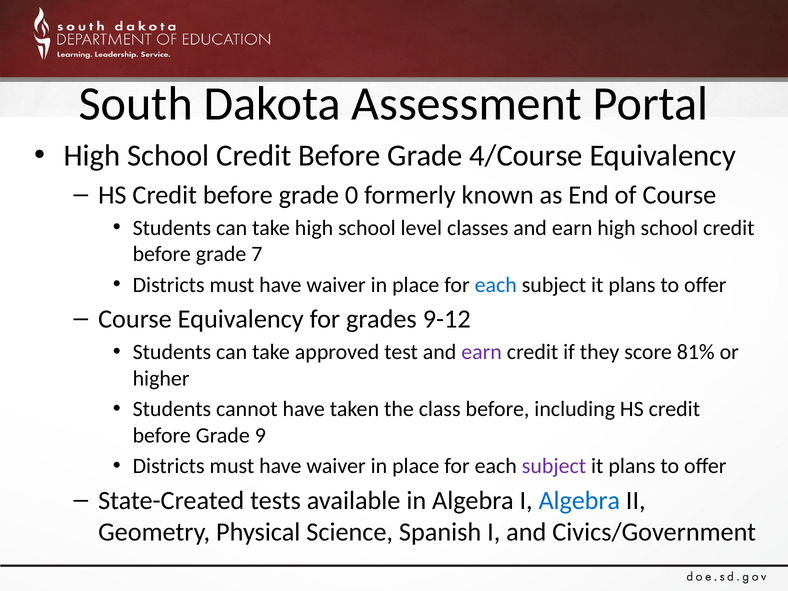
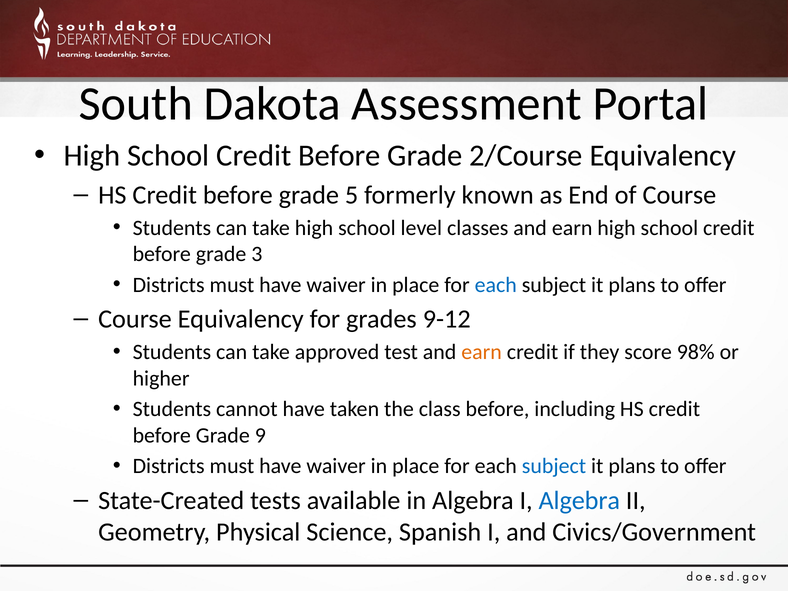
4/Course: 4/Course -> 2/Course (526, 156)
0: 0 -> 5 (352, 195)
7: 7 -> 3 (257, 254)
earn colour: purple -> orange (482, 352)
81%: 81% -> 98% (696, 352)
subject colour: purple -> blue (554, 466)
